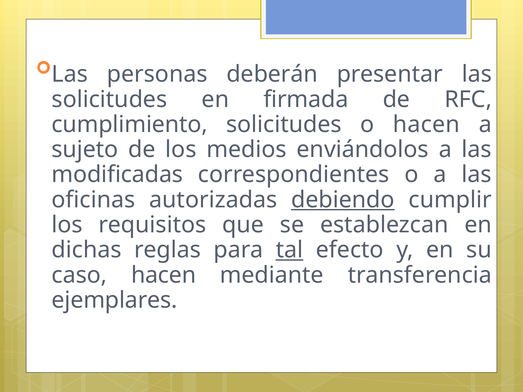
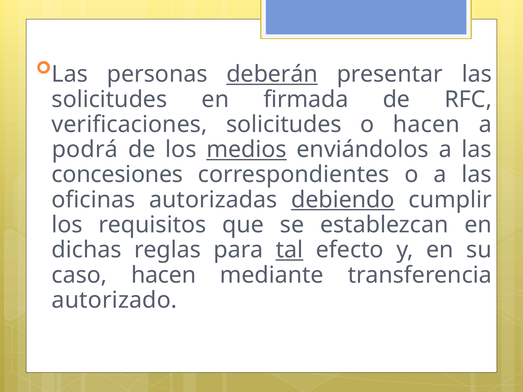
deberán underline: none -> present (272, 74)
cumplimiento: cumplimiento -> verificaciones (129, 125)
sujeto: sujeto -> podrá (85, 150)
medios underline: none -> present (247, 150)
modificadas: modificadas -> concesiones (117, 175)
ejemplares: ejemplares -> autorizado (114, 300)
